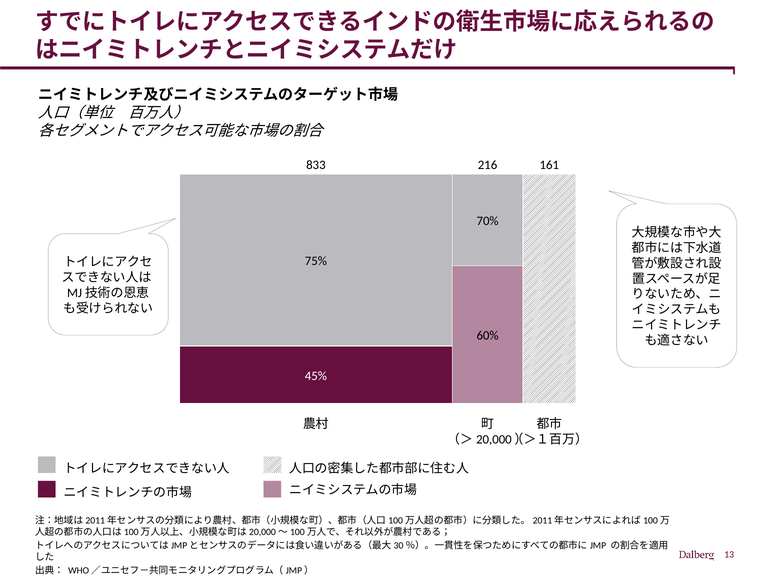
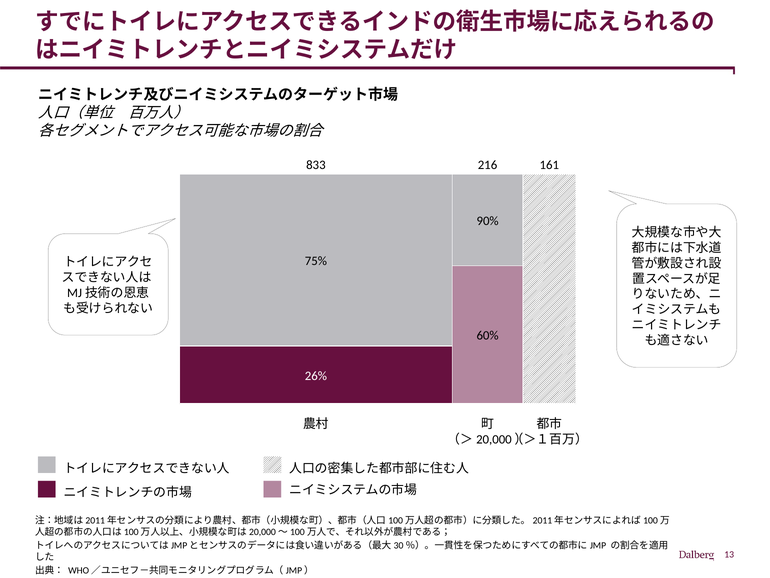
70%: 70% -> 90% (488, 221)
45%: 45% -> 26% (316, 376)
